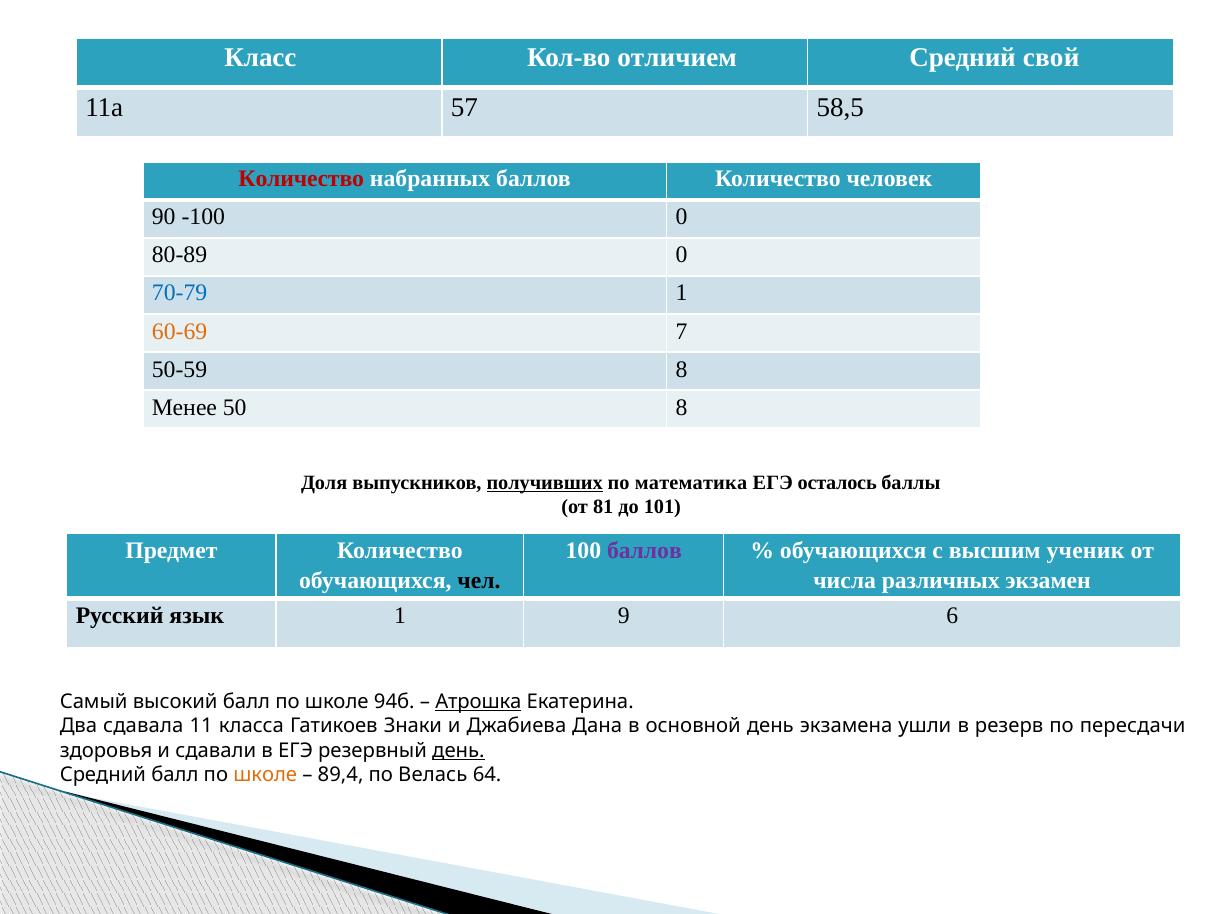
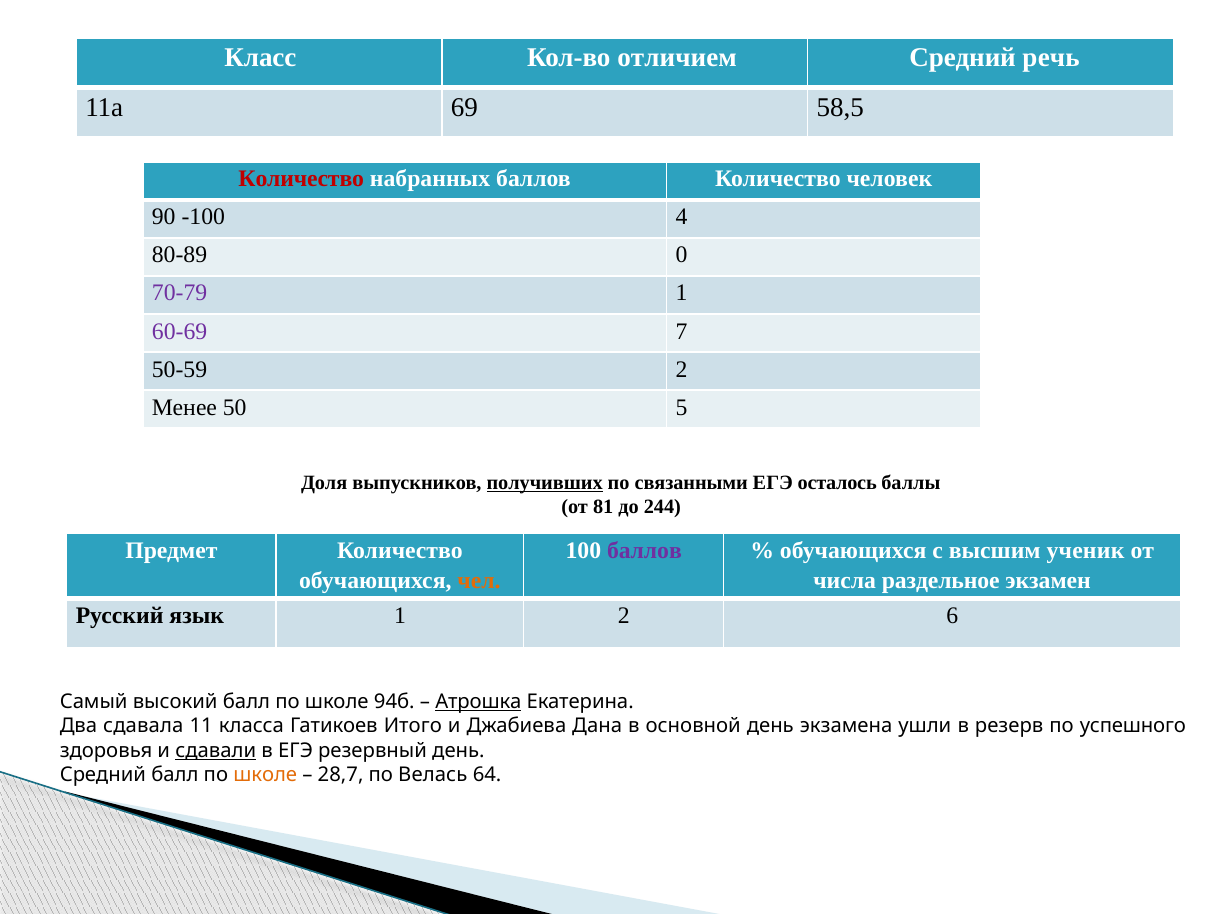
свой: свой -> речь (1051, 58)
57: 57 -> 69 (464, 107)
-100 0: 0 -> 4 (682, 217)
70-79 colour: blue -> purple (180, 293)
60-69 colour: orange -> purple (180, 331)
50-59 8: 8 -> 2 (682, 369)
50 8: 8 -> 5 (682, 407)
математика: математика -> связанными (691, 483)
101: 101 -> 244 (662, 507)
чел colour: black -> orange (479, 581)
различных: различных -> раздельное (941, 581)
1 9: 9 -> 2 (624, 616)
Знаки: Знаки -> Итого (413, 726)
пересдачи: пересдачи -> успешного (1133, 726)
сдавали underline: none -> present (216, 751)
день underline: present -> none (458, 751)
89,4: 89,4 -> 28,7 (341, 775)
